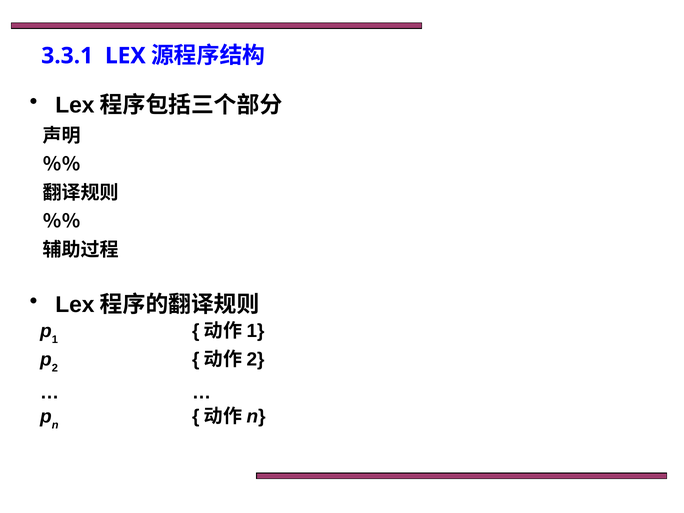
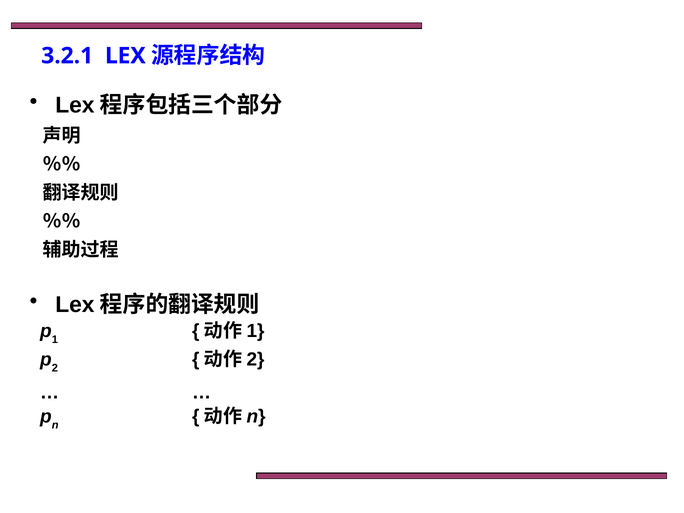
3.3.1: 3.3.1 -> 3.2.1 (67, 56)
